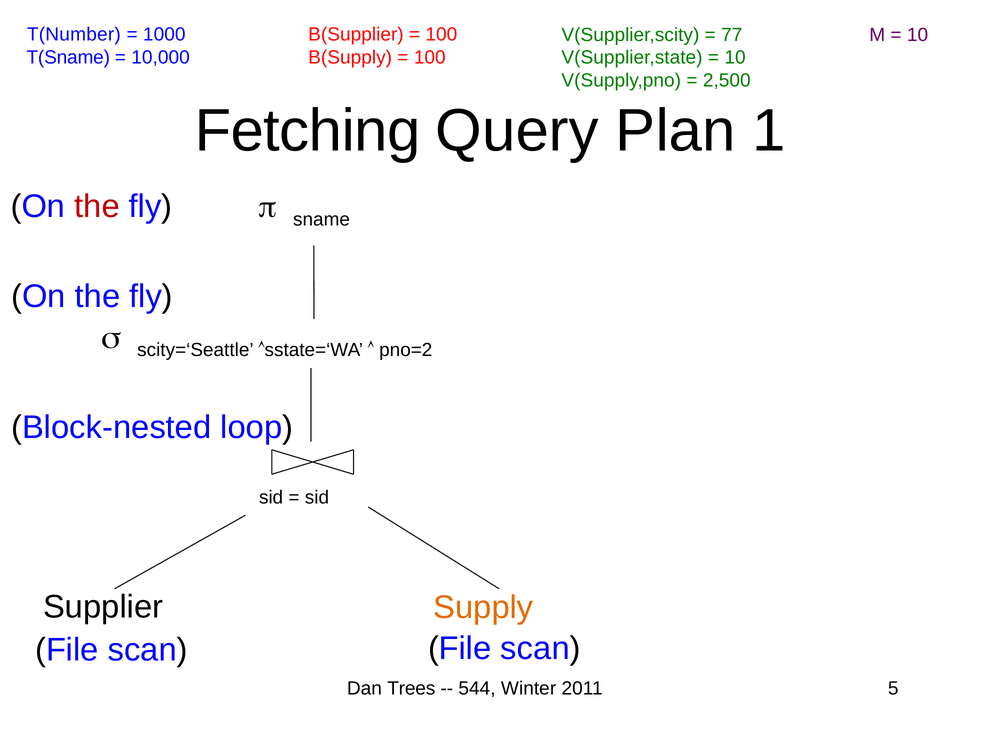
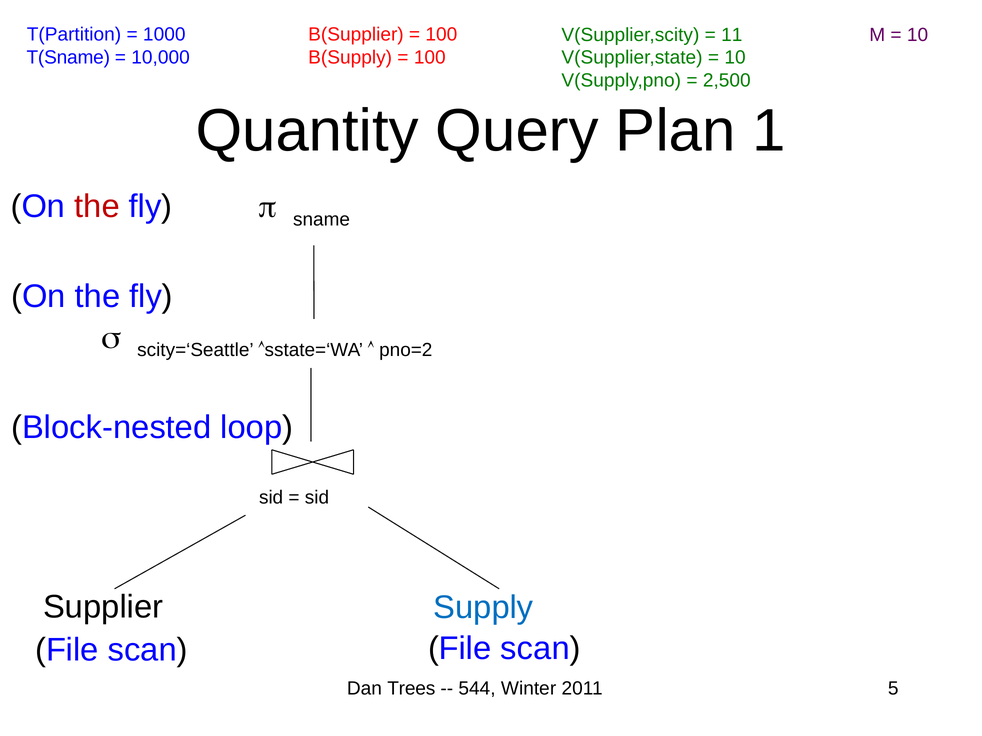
T(Number: T(Number -> T(Partition (74, 35)
77: 77 -> 11 (732, 35)
Fetching: Fetching -> Quantity (307, 131)
Supply colour: orange -> blue (483, 608)
